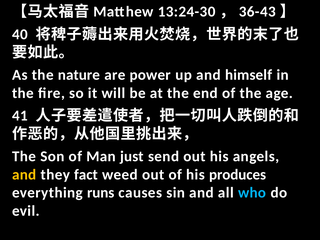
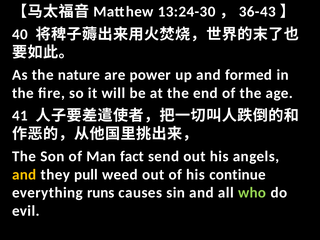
himself: himself -> formed (249, 75)
just: just -> fact (132, 156)
fact: fact -> pull (86, 175)
produces: produces -> continue (238, 175)
who colour: light blue -> light green (252, 193)
